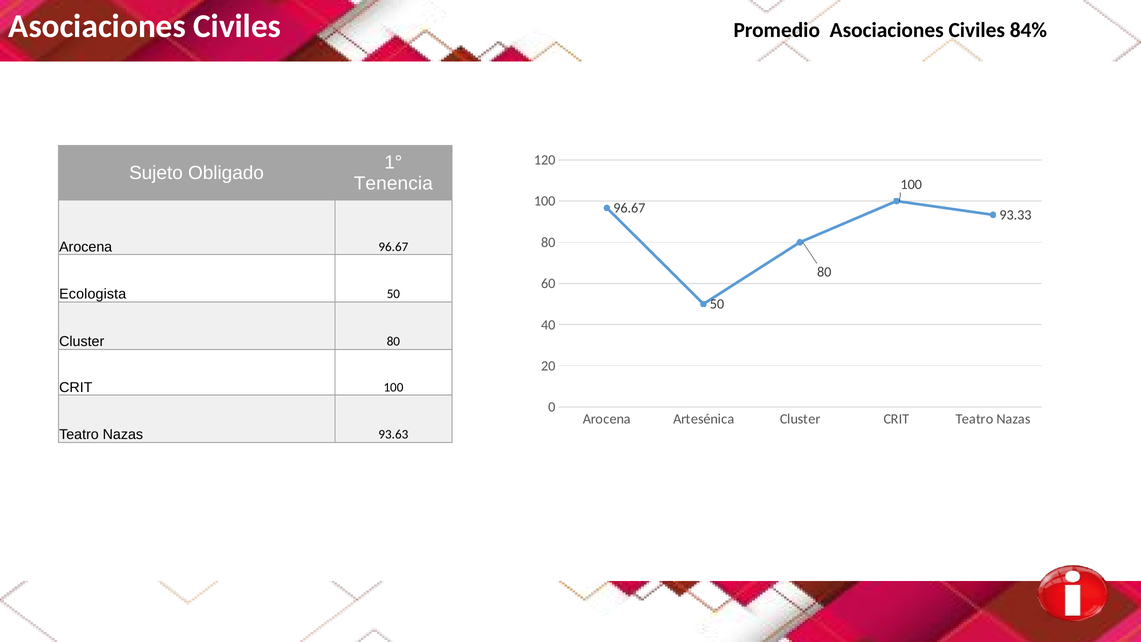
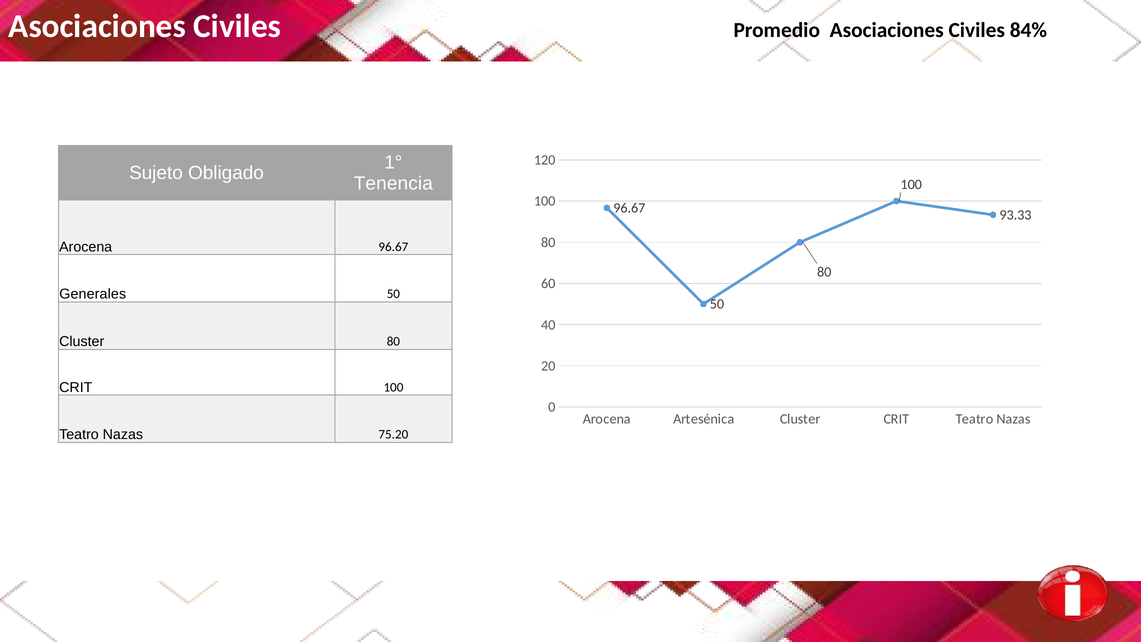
Ecologista: Ecologista -> Generales (93, 294)
93.63: 93.63 -> 75.20 (393, 434)
